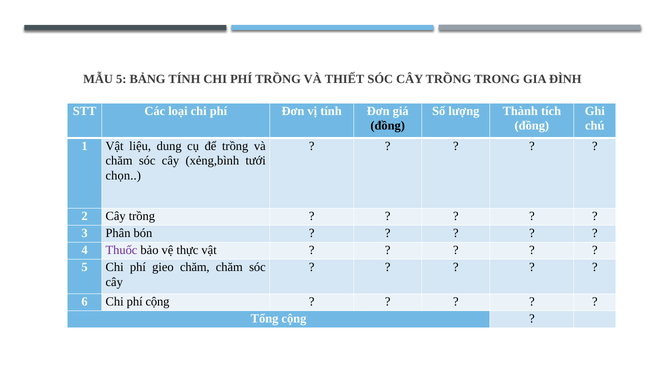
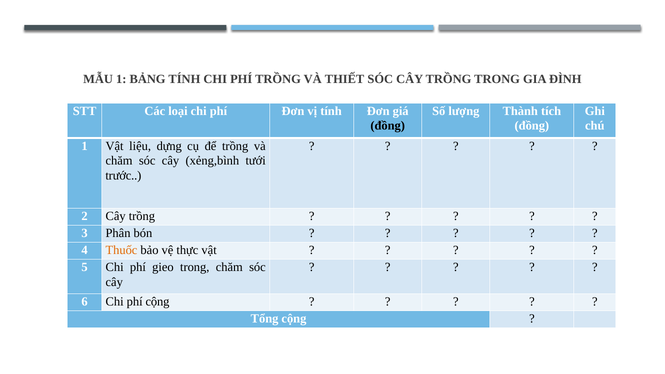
MẪU 5: 5 -> 1 (121, 79)
dung: dung -> dựng (169, 146)
chọn: chọn -> trước (123, 176)
Thuốc colour: purple -> orange (121, 250)
gieo chăm: chăm -> trong (195, 267)
